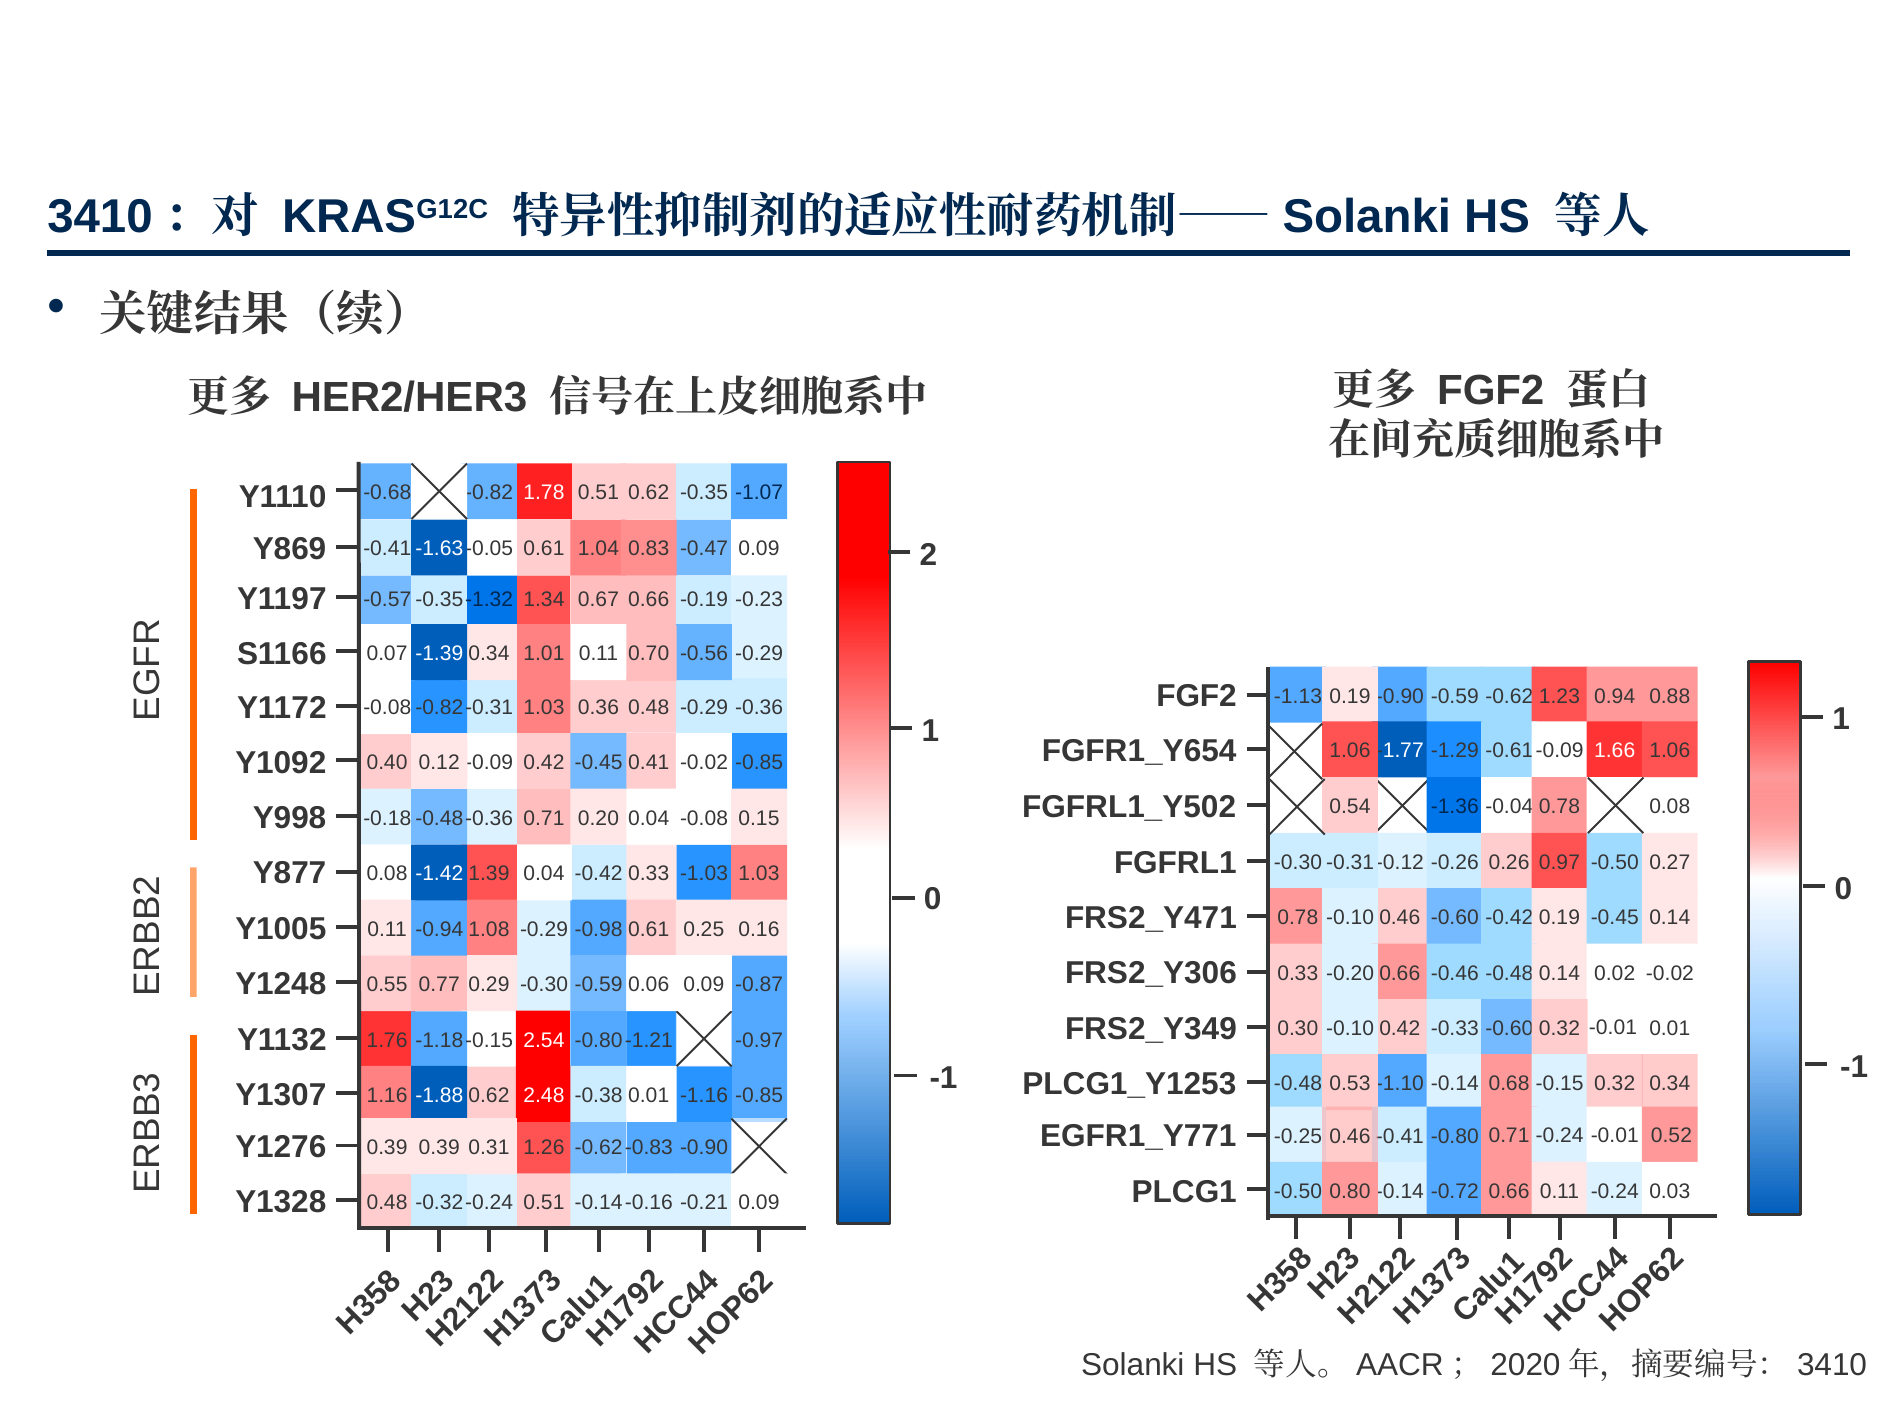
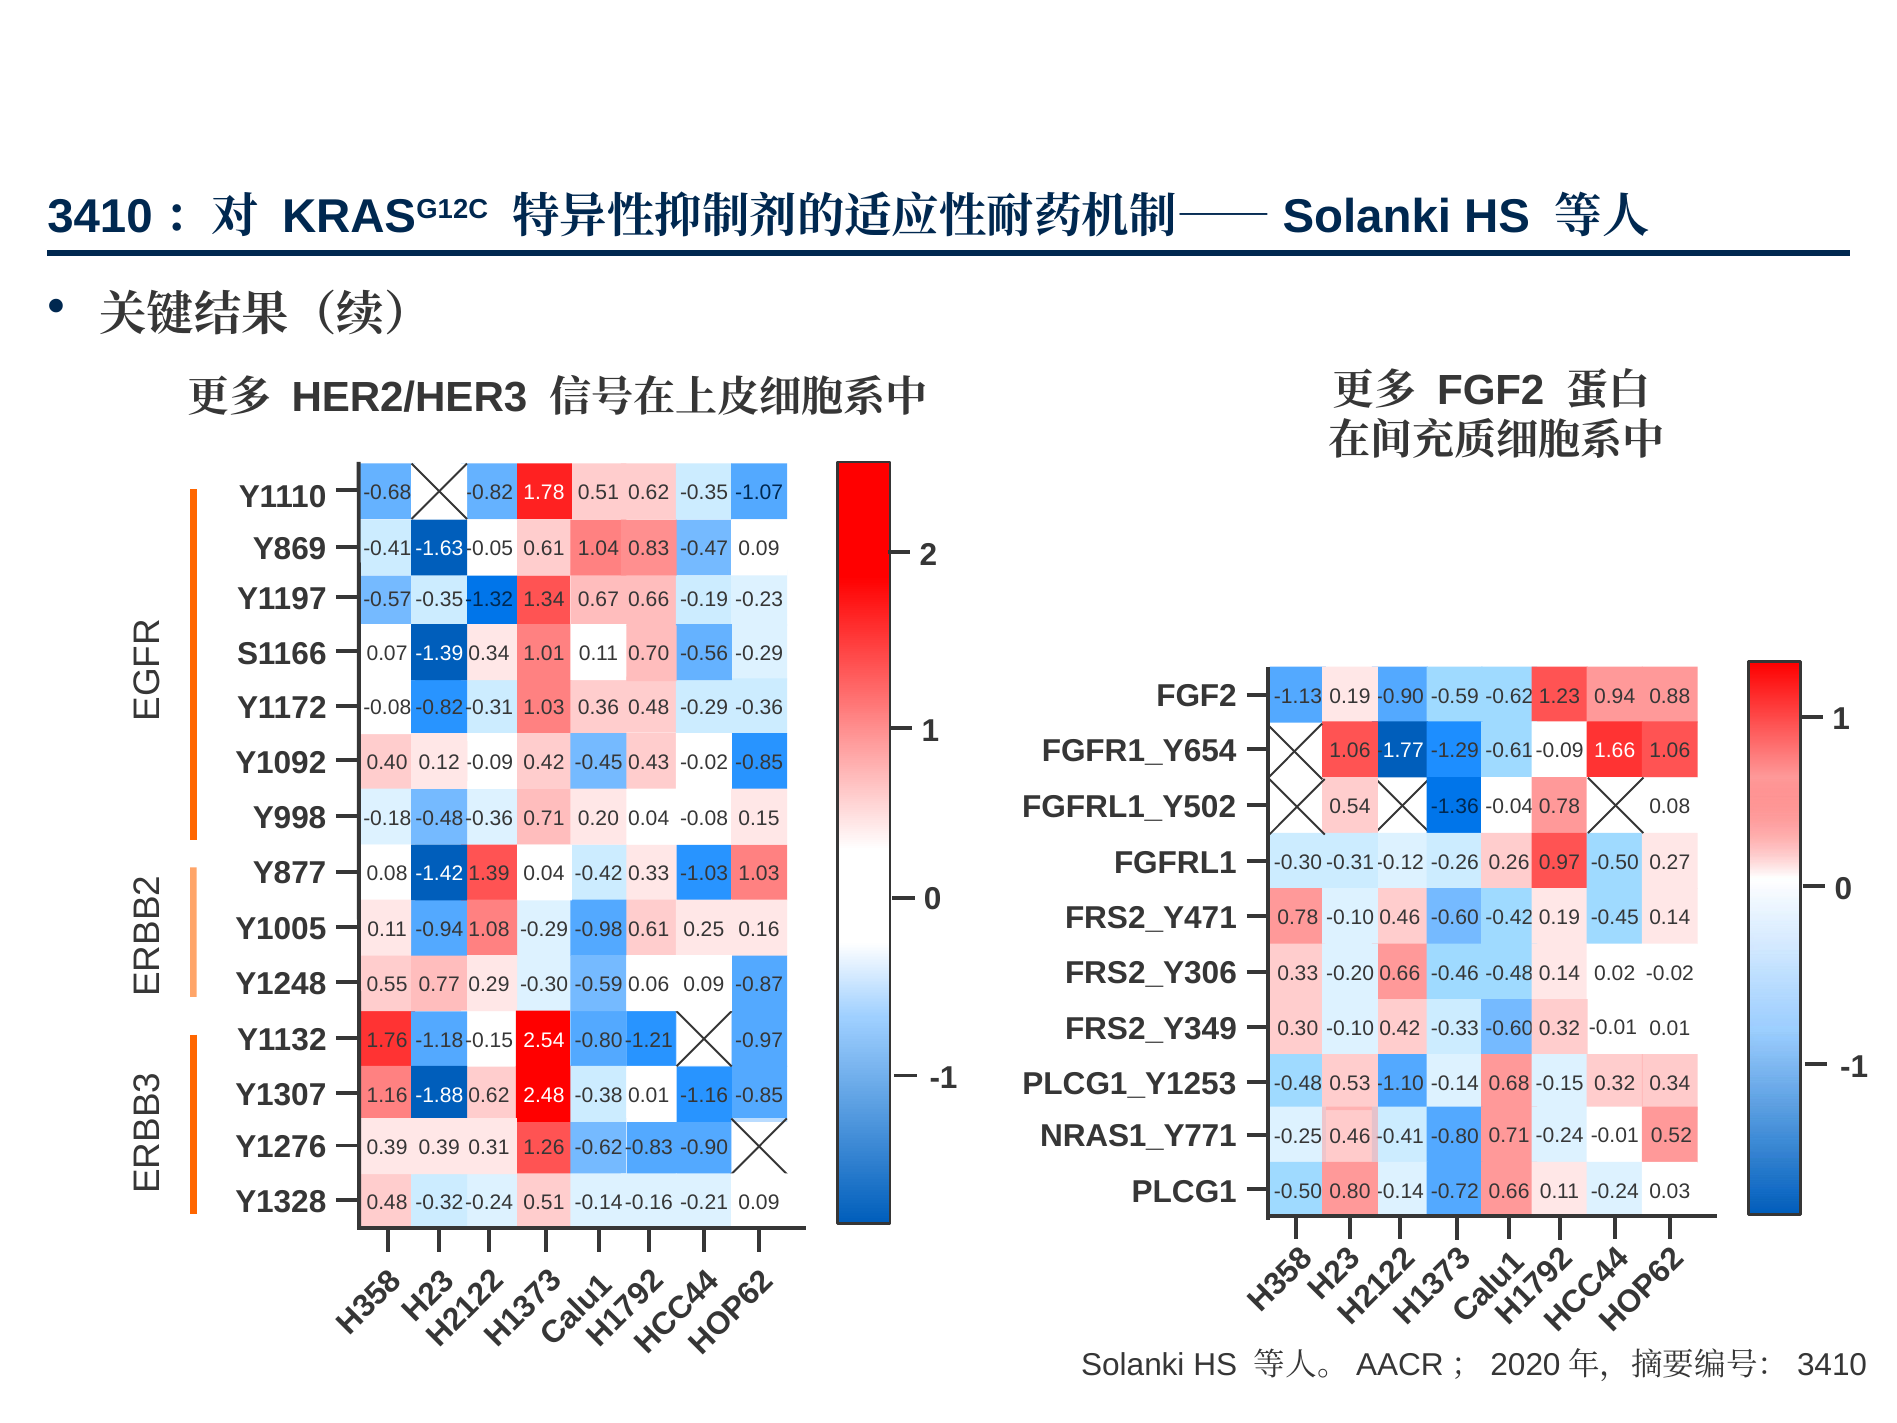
0.41: 0.41 -> 0.43 (649, 762)
EGFR1_Y771: EGFR1_Y771 -> NRAS1_Y771 (1138, 1136)
